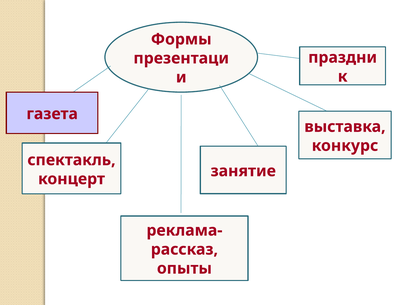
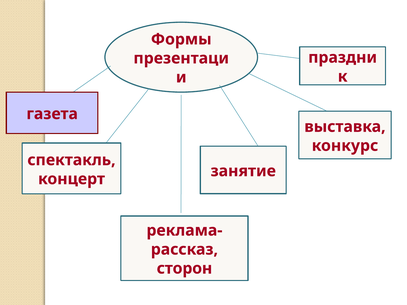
опыты: опыты -> сторон (184, 269)
